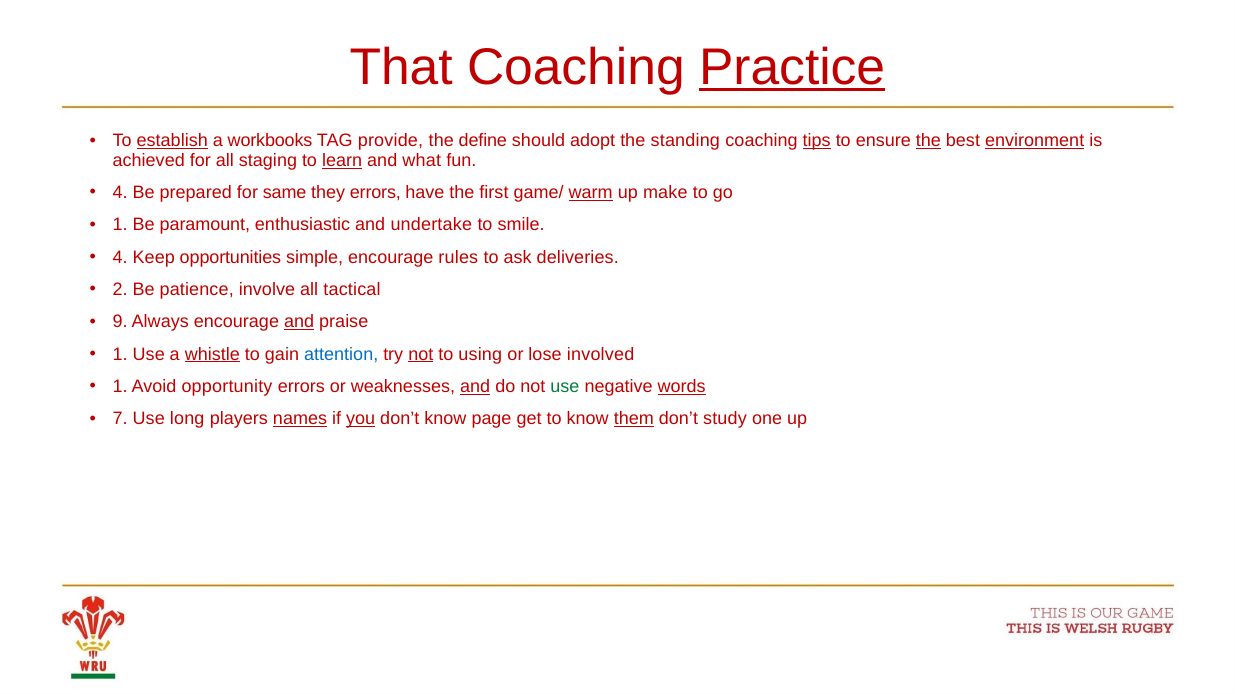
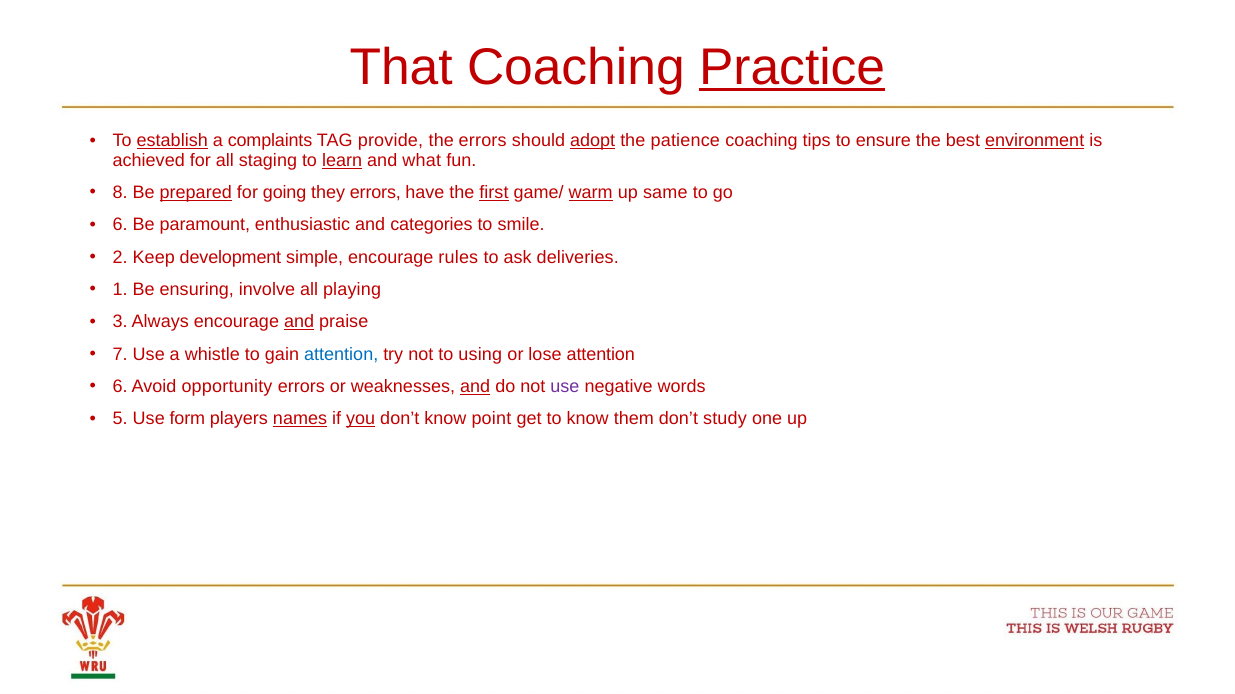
workbooks: workbooks -> complaints (270, 141)
the define: define -> errors (483, 141)
adopt underline: none -> present (593, 141)
standing: standing -> patience (685, 141)
tips underline: present -> none (817, 141)
the underline: present -> none (928, 141)
4: 4 -> 8 (120, 193)
prepared underline: none -> present (196, 193)
same: same -> going (285, 193)
first underline: none -> present (494, 193)
make: make -> same (665, 193)
1: 1 -> 6 (120, 225)
undertake: undertake -> categories (431, 225)
4: 4 -> 2 (120, 258)
opportunities: opportunities -> development (230, 258)
2: 2 -> 1 (120, 290)
patience: patience -> ensuring (197, 290)
tactical: tactical -> playing (352, 290)
9: 9 -> 3 (120, 322)
1: 1 -> 7 (120, 355)
whistle underline: present -> none (212, 355)
not underline: present -> none (421, 355)
lose involved: involved -> attention (601, 355)
1: 1 -> 6 (120, 387)
use colour: green -> purple (565, 387)
words underline: present -> none (682, 387)
7: 7 -> 5 (120, 419)
long: long -> form (187, 419)
page: page -> point (491, 419)
them underline: present -> none (634, 419)
